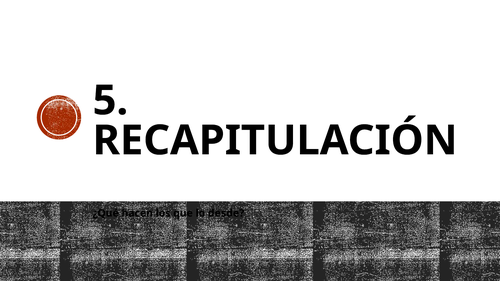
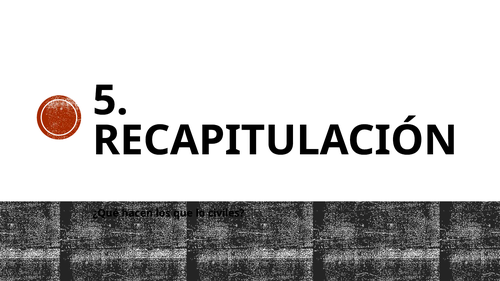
desde: desde -> civiles (226, 213)
